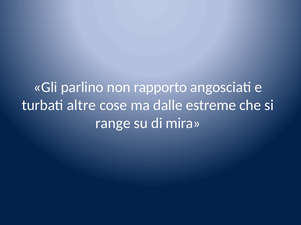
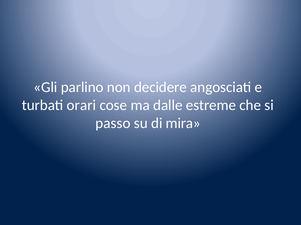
rapporto: rapporto -> decidere (160, 88)
altre: altre -> orari (81, 106)
range: range -> passo (113, 124)
